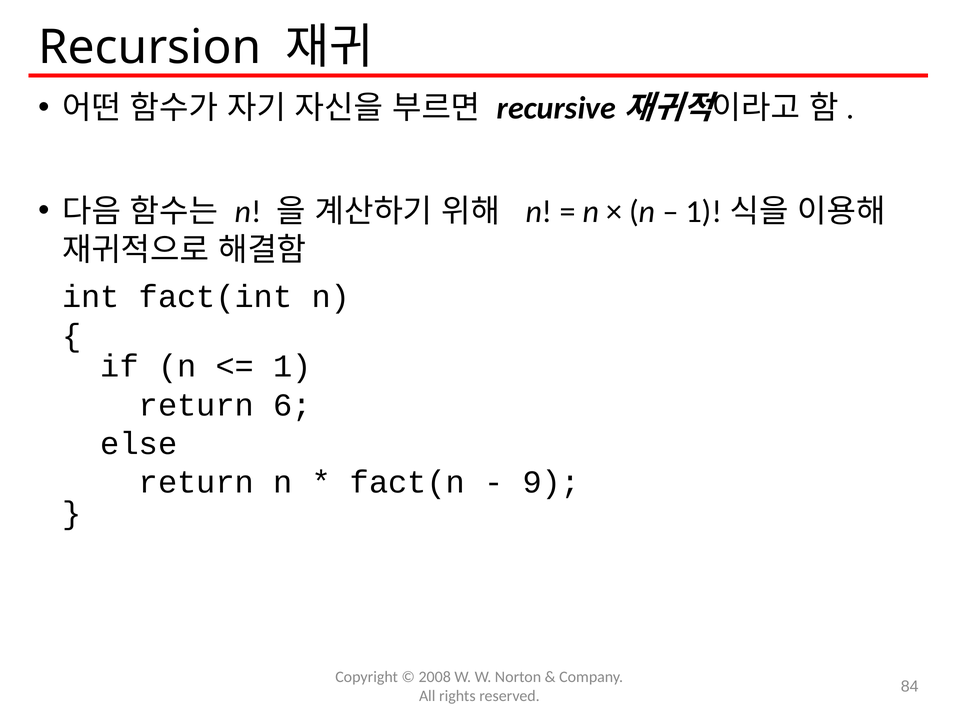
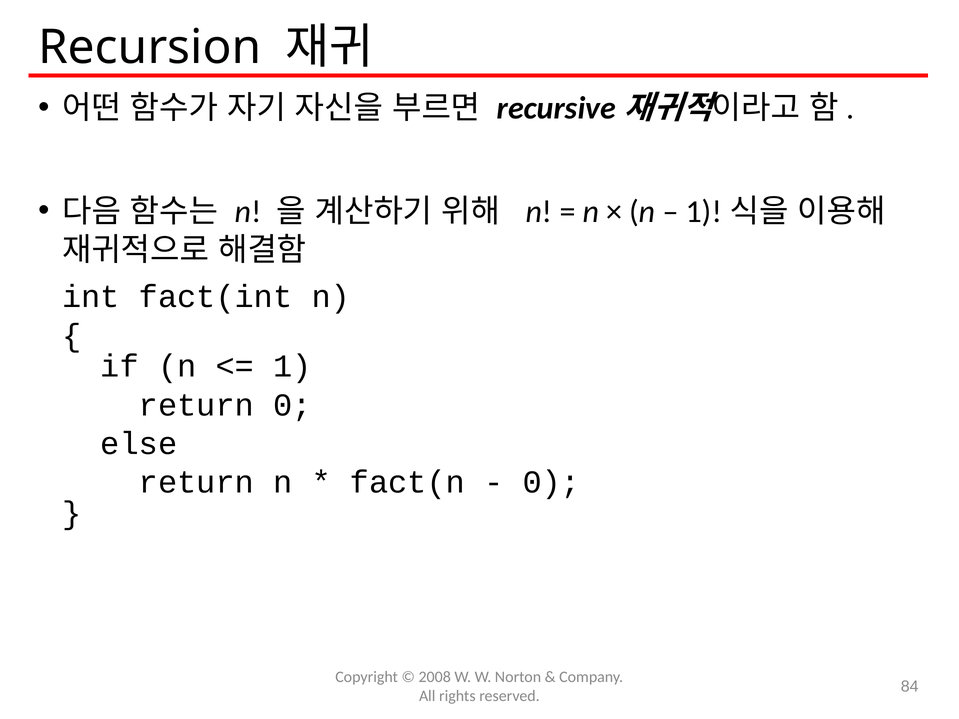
return 6: 6 -> 0 (292, 405)
9: 9 -> 0 (551, 483)
